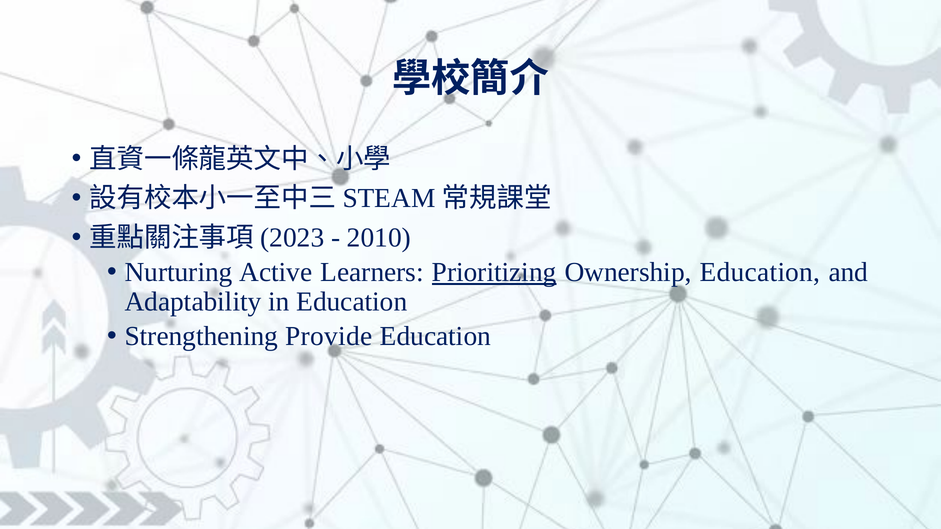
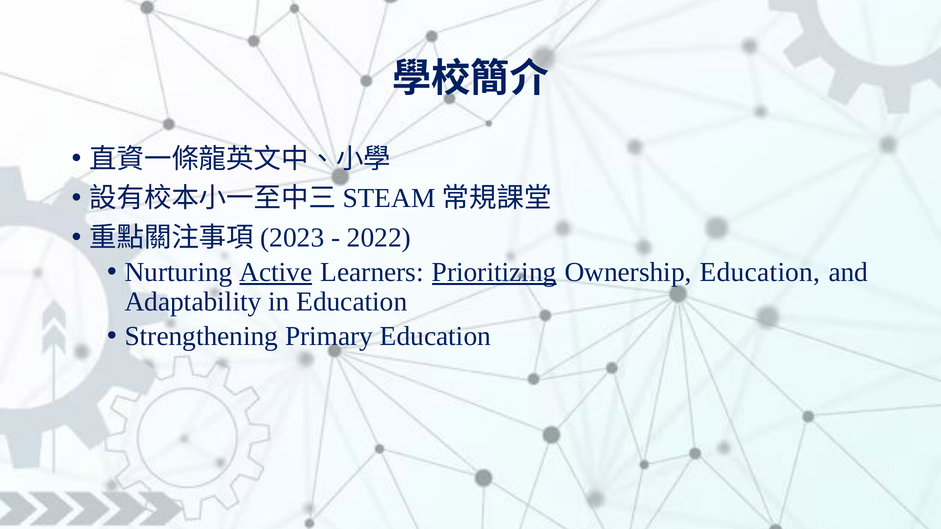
2010: 2010 -> 2022 (379, 238)
Active underline: none -> present (276, 272)
Provide: Provide -> Primary (329, 336)
